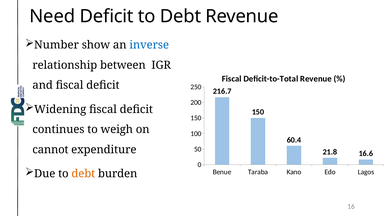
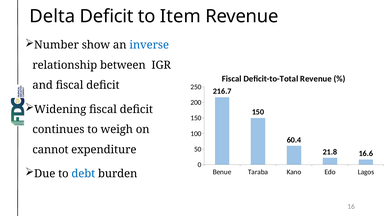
Need: Need -> Delta (52, 16)
Deficit to Debt: Debt -> Item (180, 16)
debt colour: orange -> blue (83, 174)
